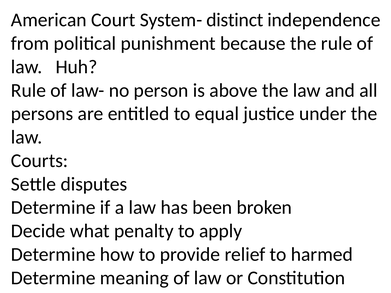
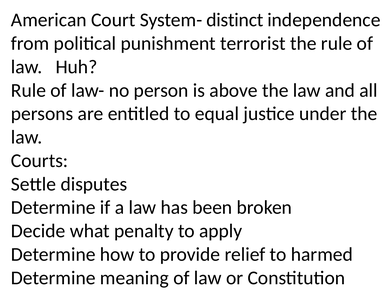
because: because -> terrorist (253, 44)
